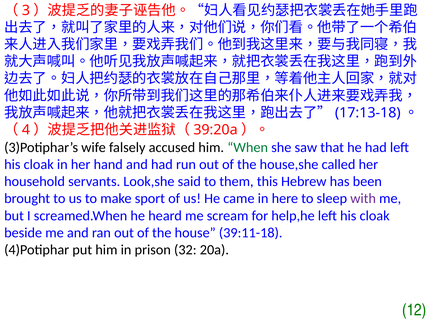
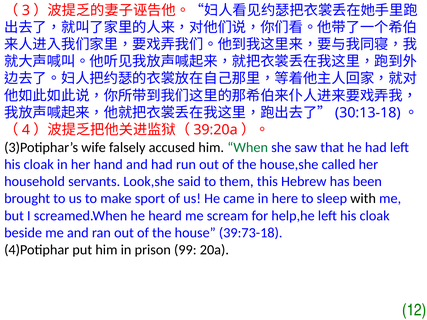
17:13-18: 17:13-18 -> 30:13-18 (368, 113)
with colour: purple -> black (363, 199)
39:11-18: 39:11-18 -> 39:73-18 (251, 233)
32: 32 -> 99 (185, 250)
